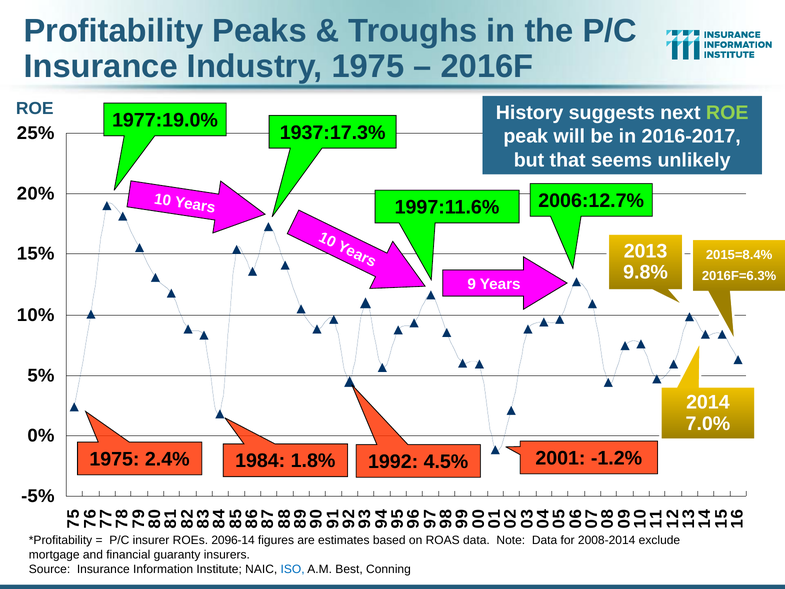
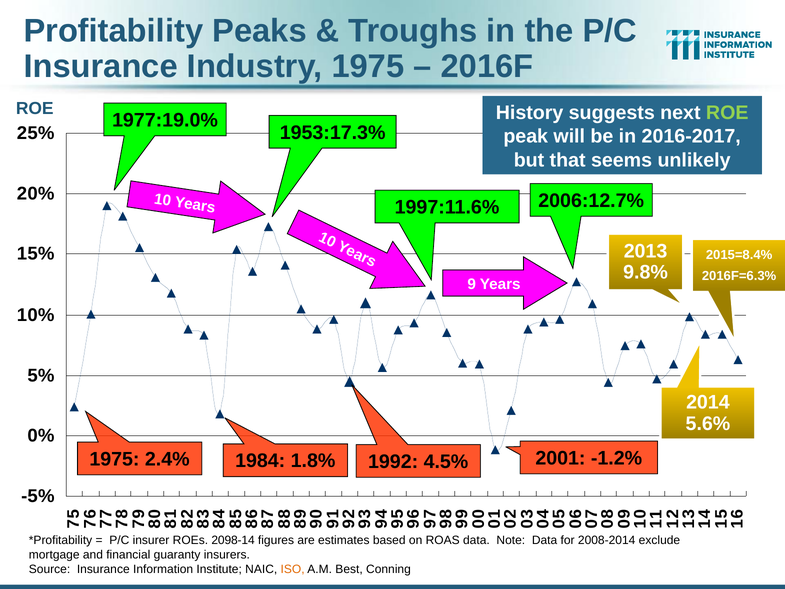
1937:17.3%: 1937:17.3% -> 1953:17.3% (333, 132)
7.0%: 7.0% -> 5.6% (708, 423)
2096-14: 2096-14 -> 2098-14 (233, 540)
ISO colour: blue -> orange (293, 569)
